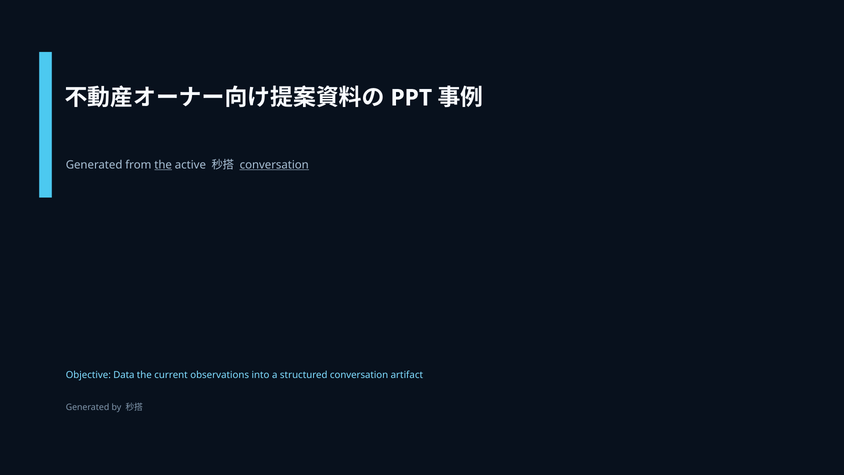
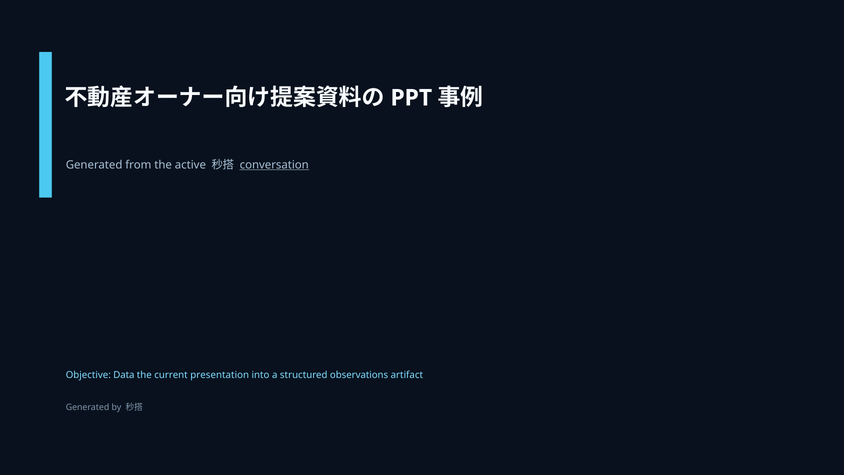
the underline: present -> none (163, 165)
observations: observations -> presentation (220, 375)
structured conversation: conversation -> observations (359, 375)
